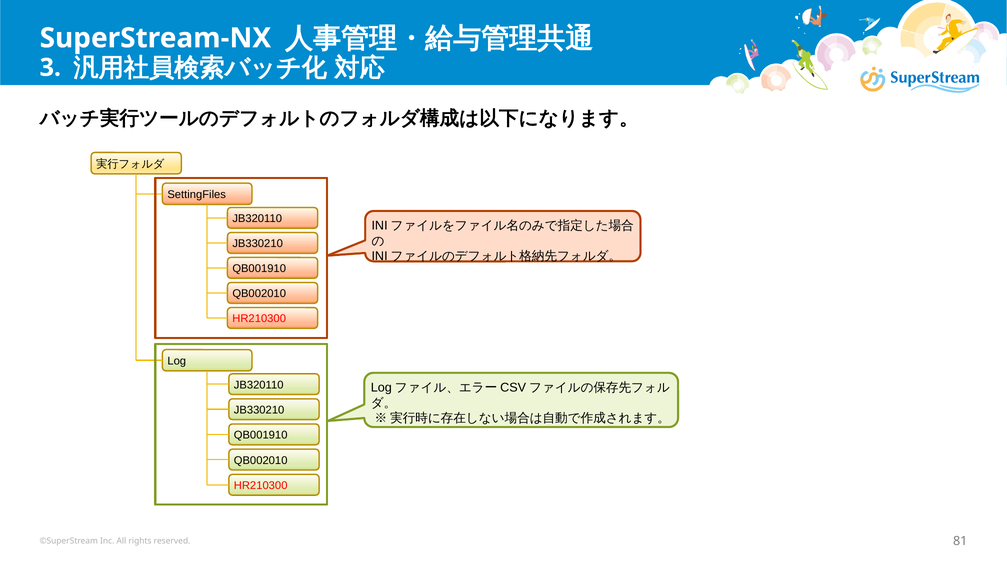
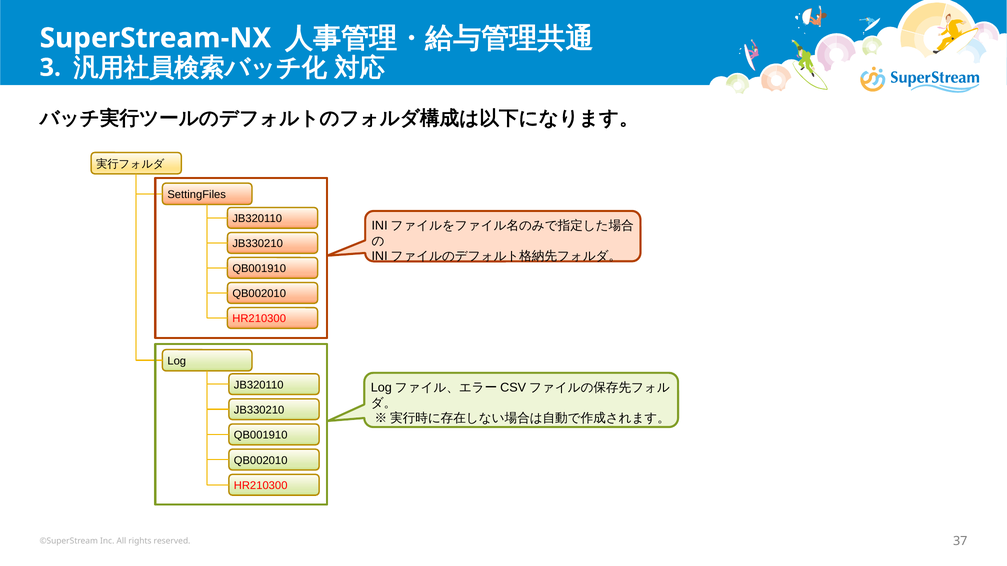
81: 81 -> 37 (960, 541)
